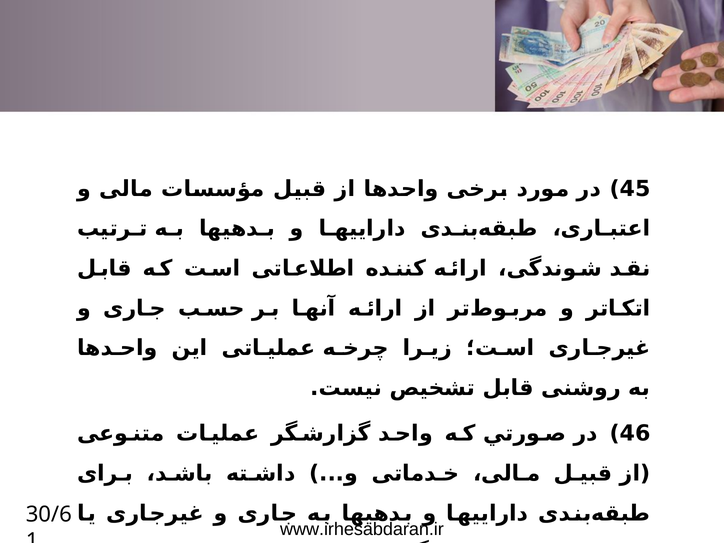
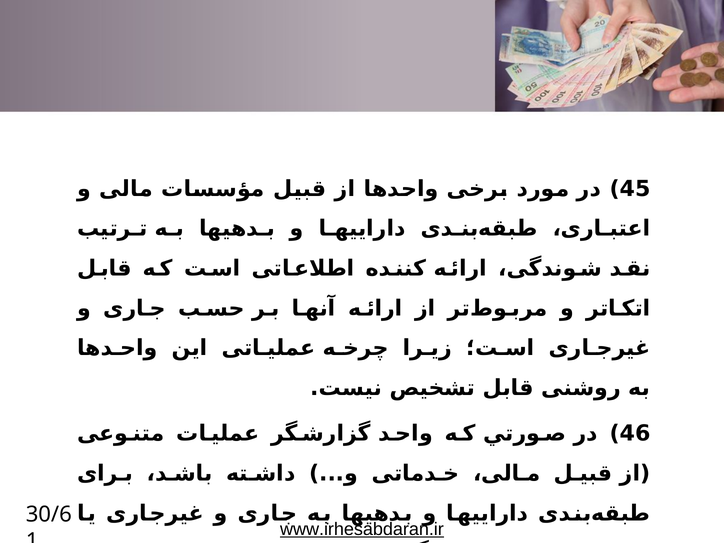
www.irhesabdaran.ir underline: none -> present (362, 529)
